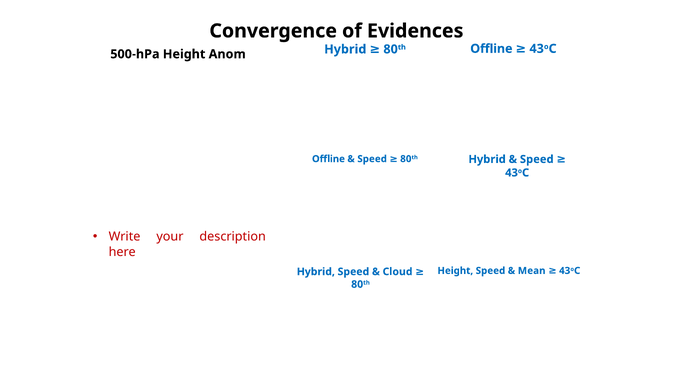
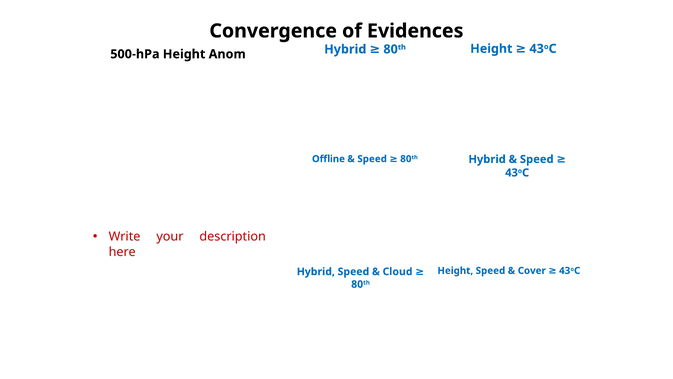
Offline: Offline -> Height (491, 49)
Mean: Mean -> Cover (532, 270)
